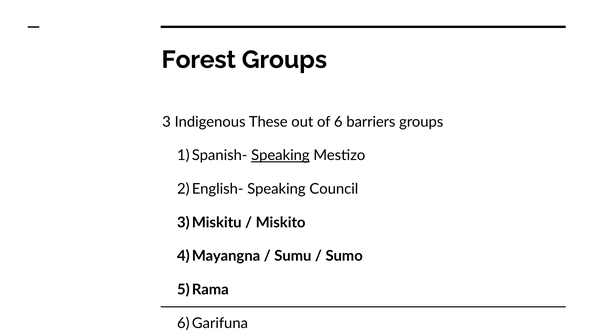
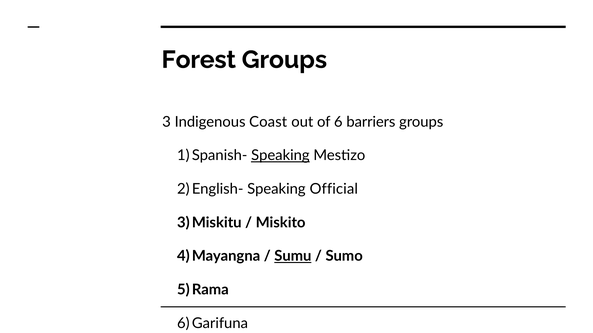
These: These -> Coast (268, 122)
Council: Council -> Official (334, 189)
Sumu underline: none -> present (293, 256)
